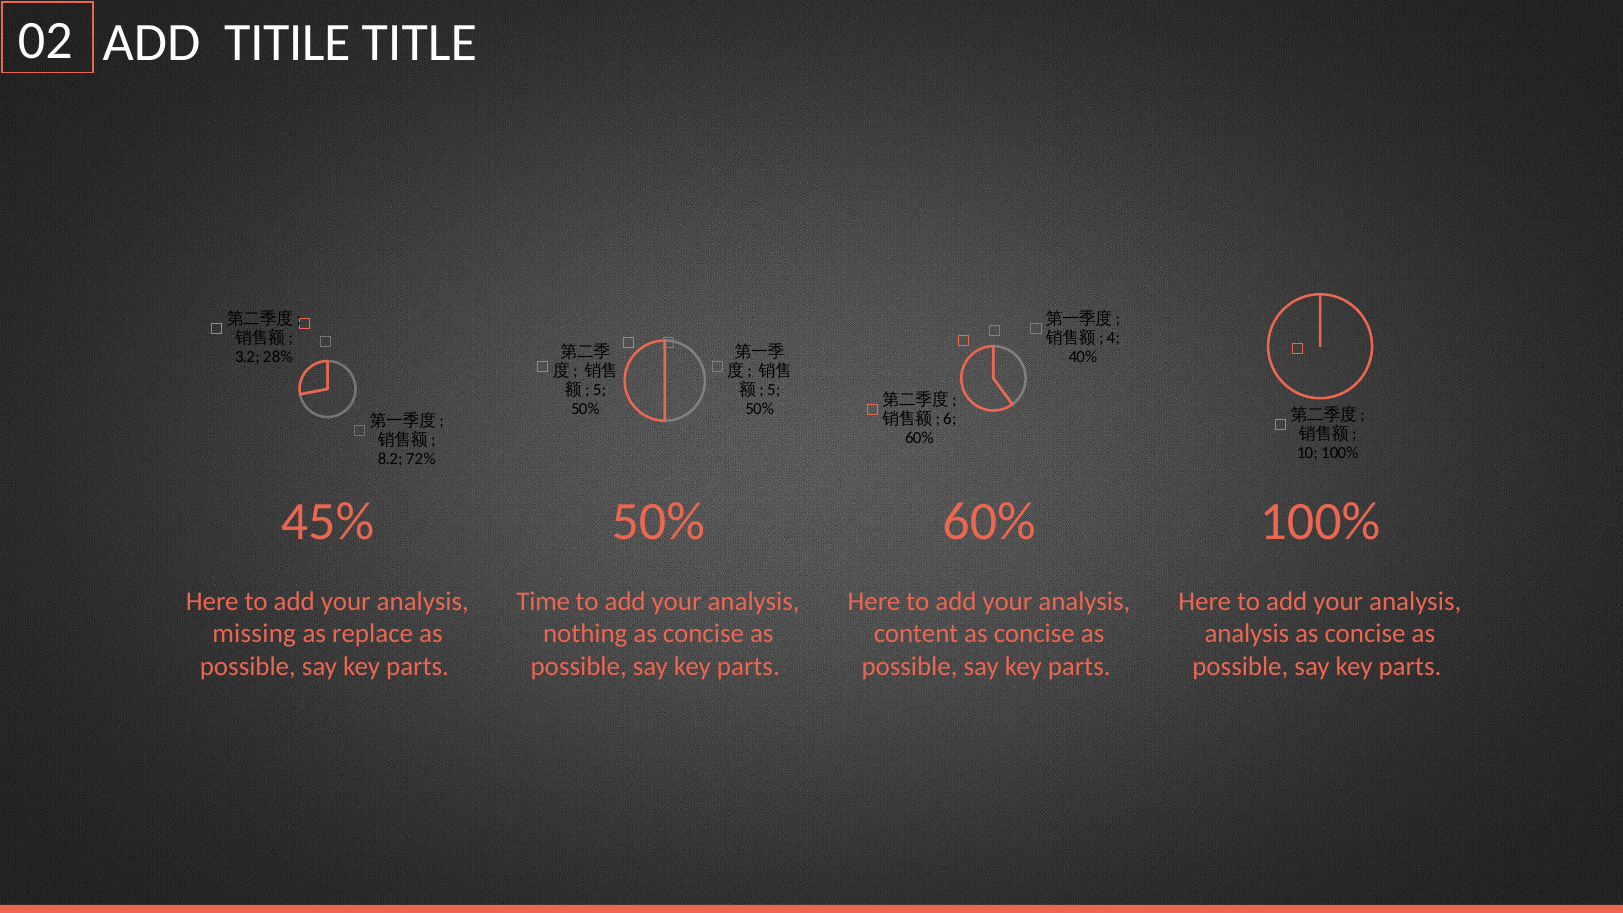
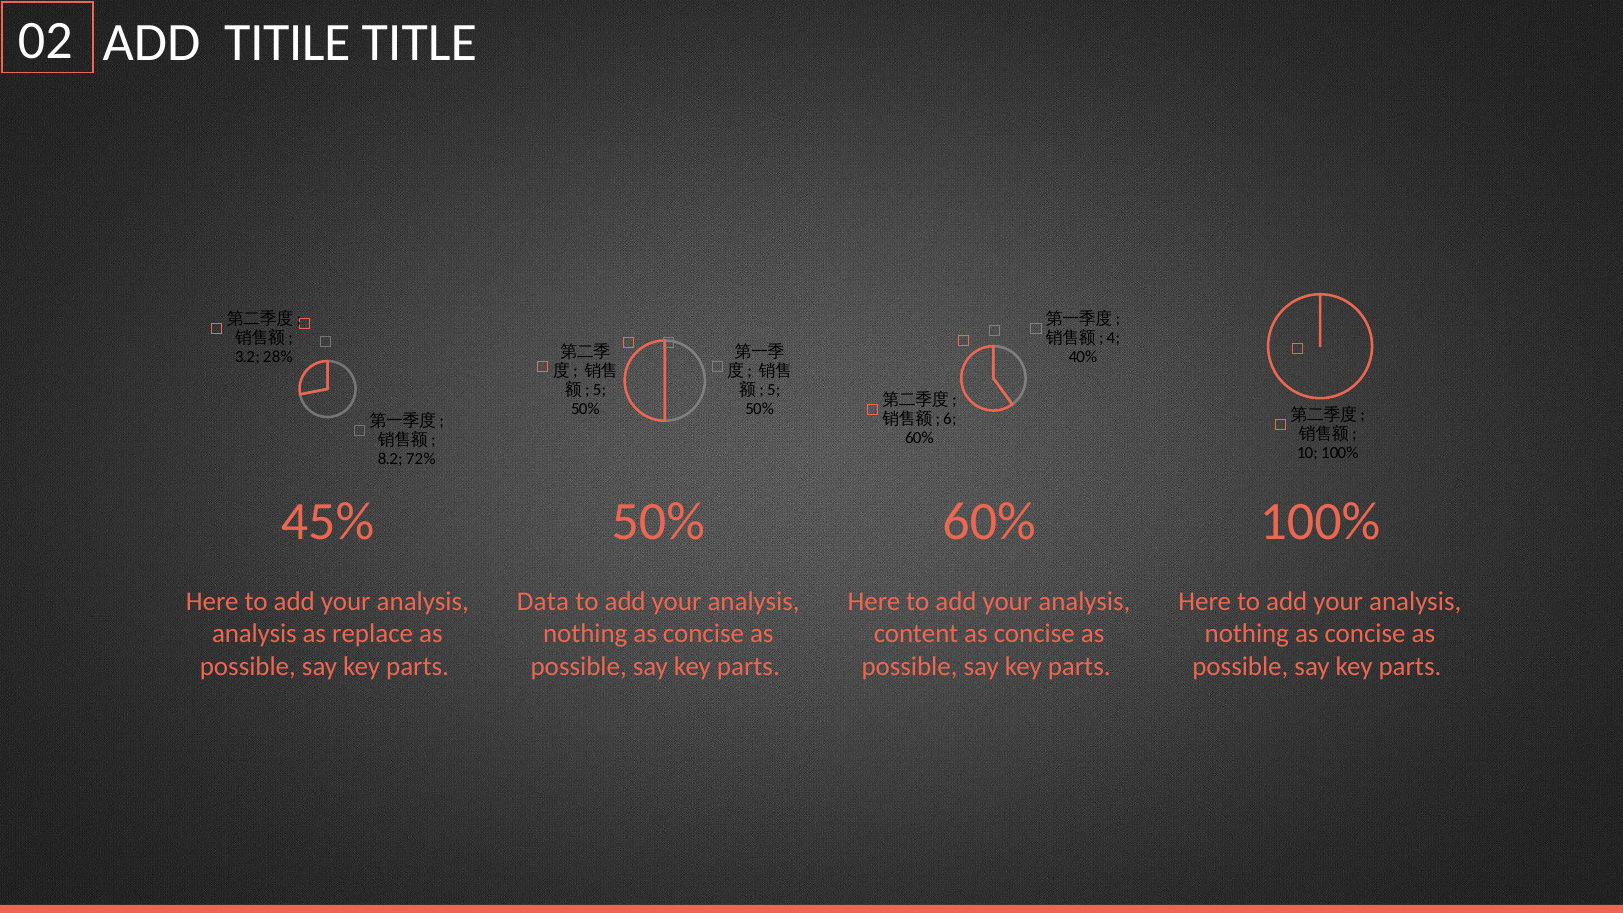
Time: Time -> Data (543, 602)
missing: missing -> analysis (254, 634)
analysis: analysis -> nothing (1247, 634)
